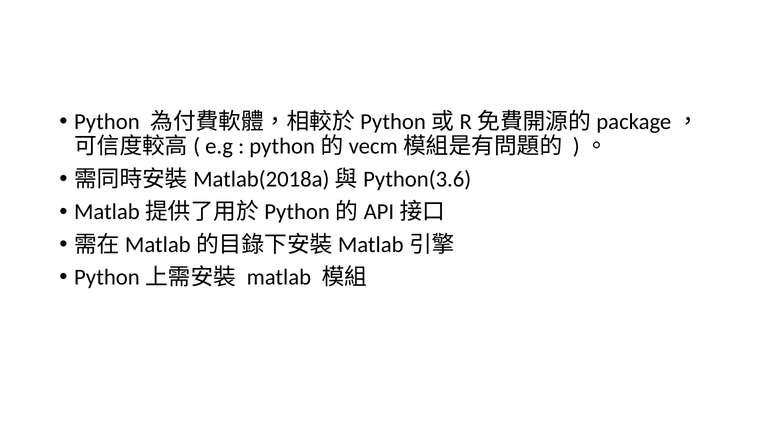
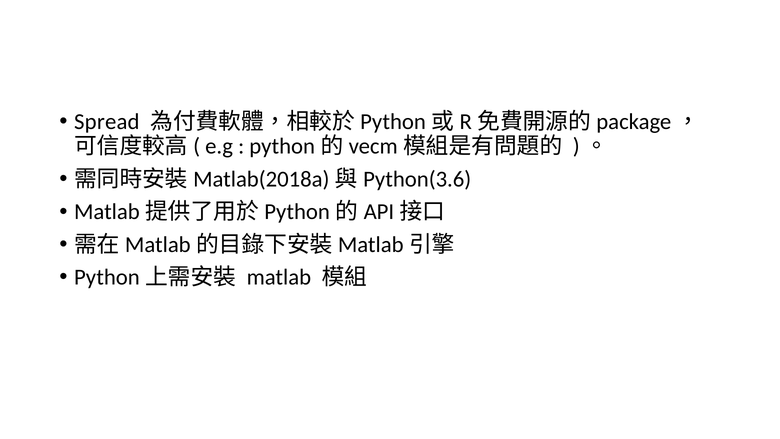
Python: Python -> Spread (107, 122)
